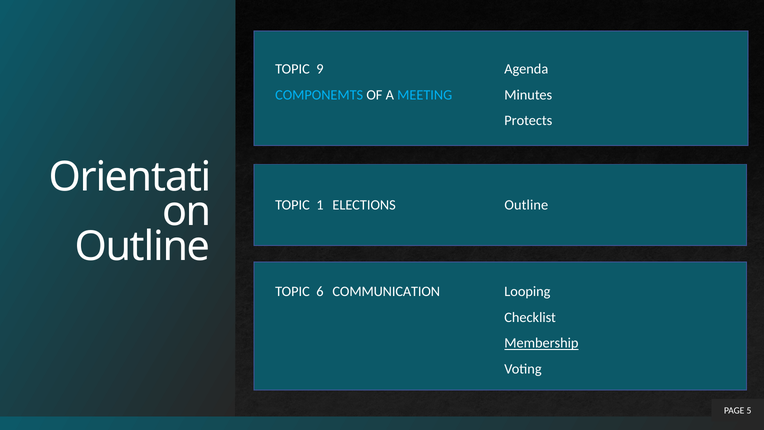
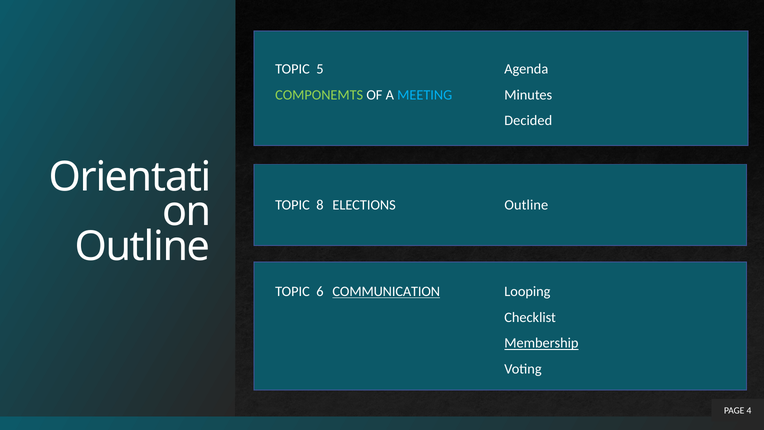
9: 9 -> 5 (320, 69)
COMPONEMTS colour: light blue -> light green (319, 95)
Protects: Protects -> Decided (528, 121)
1: 1 -> 8 (320, 205)
COMMUNICATION underline: none -> present (386, 291)
5: 5 -> 4 (749, 410)
